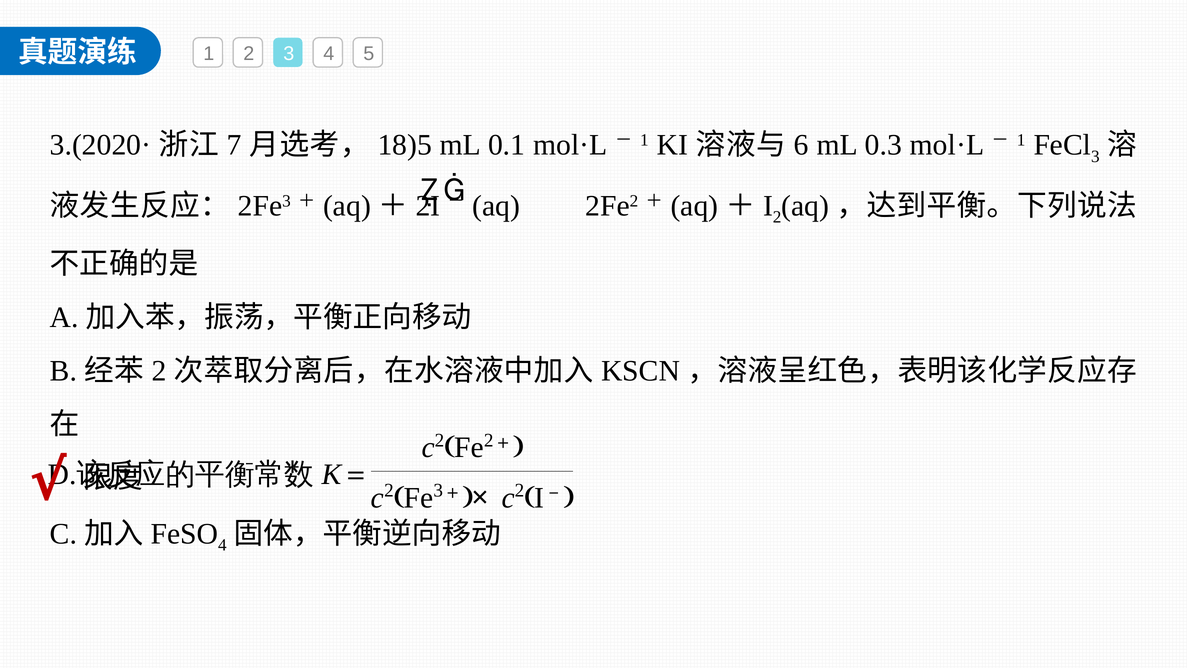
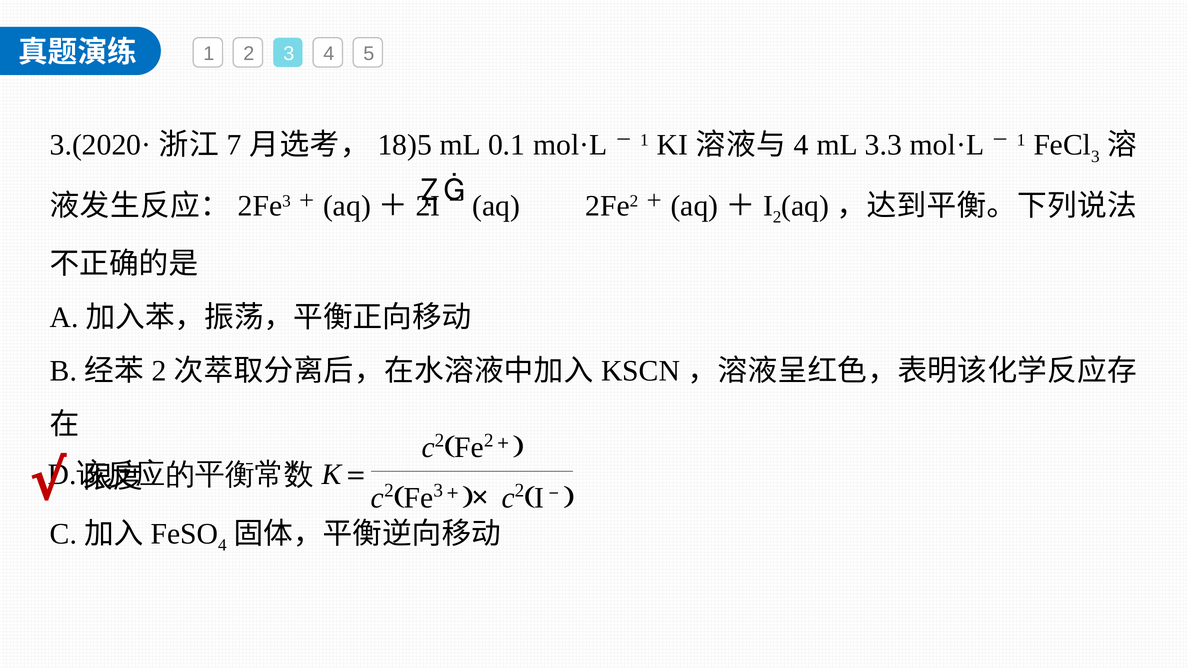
6: 6 -> 4 (801, 145)
0.3: 0.3 -> 3.3 (883, 145)
